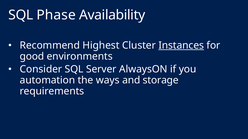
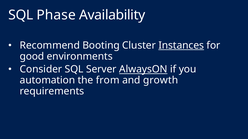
Highest: Highest -> Booting (101, 46)
AlwaysON underline: none -> present (143, 70)
ways: ways -> from (108, 80)
storage: storage -> growth (161, 80)
